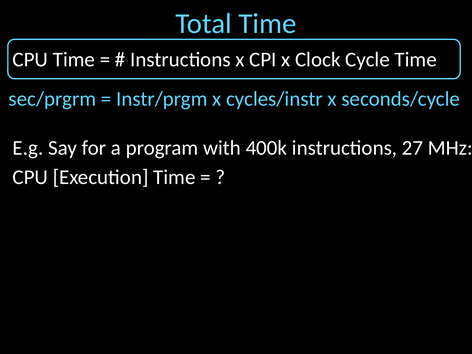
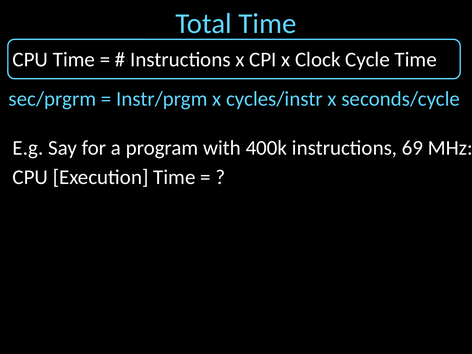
27: 27 -> 69 (413, 148)
